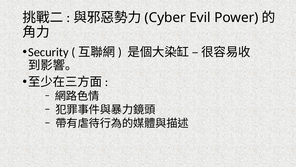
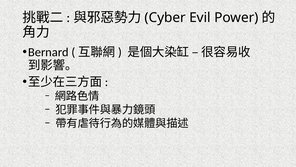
Security: Security -> Bernard (48, 52)
